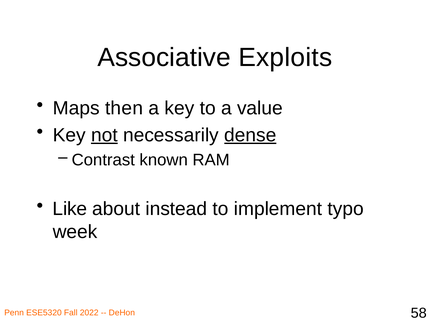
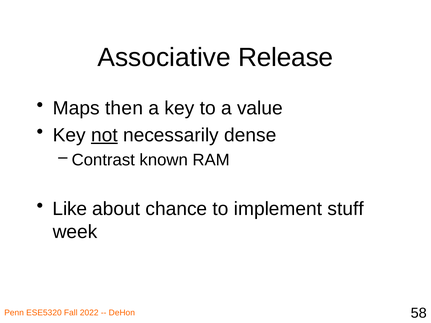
Exploits: Exploits -> Release (286, 58)
dense underline: present -> none (250, 135)
instead: instead -> chance (176, 209)
typo: typo -> stuff (346, 209)
